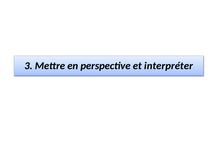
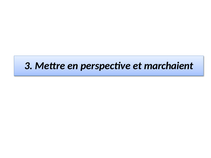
interpréter: interpréter -> marchaient (169, 66)
